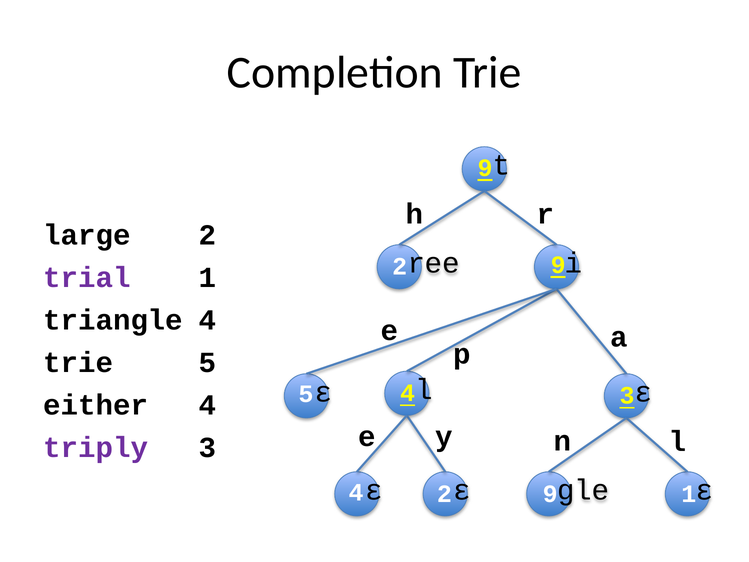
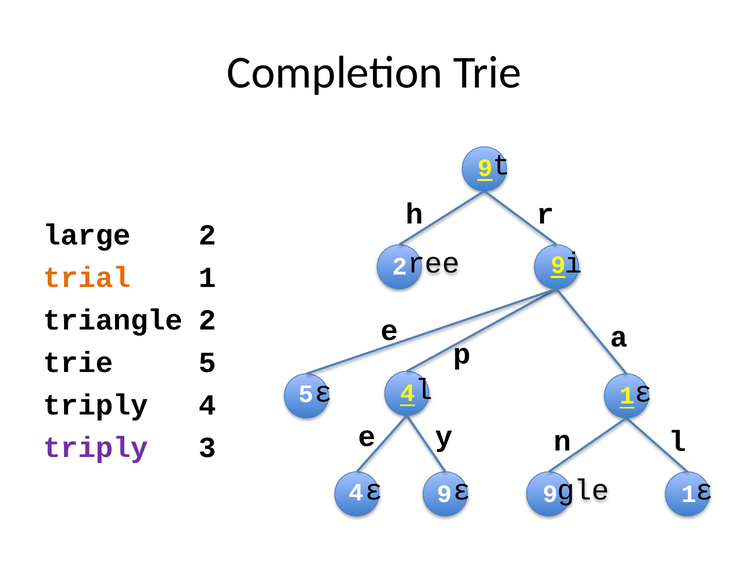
trial colour: purple -> orange (87, 277)
triangle 4: 4 -> 2 (207, 320)
4 3: 3 -> 1 (627, 395)
either: either -> triply (96, 405)
4 2: 2 -> 9 (444, 494)
